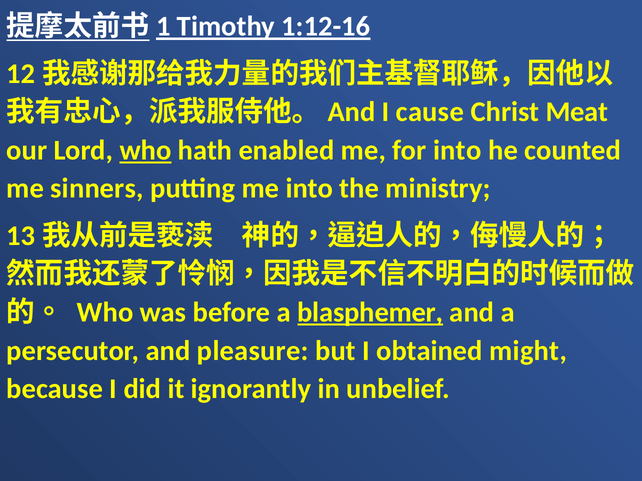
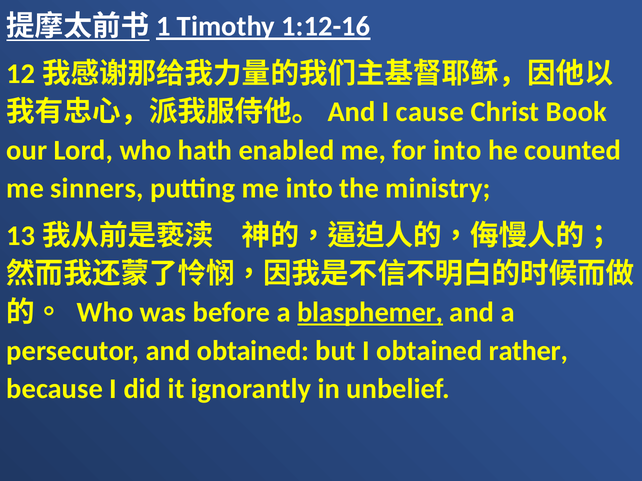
Meat: Meat -> Book (576, 112)
who underline: present -> none (145, 150)
and pleasure: pleasure -> obtained (253, 351)
might: might -> rather (528, 351)
